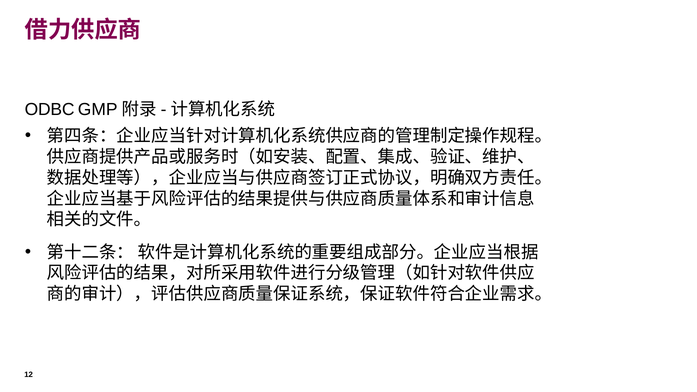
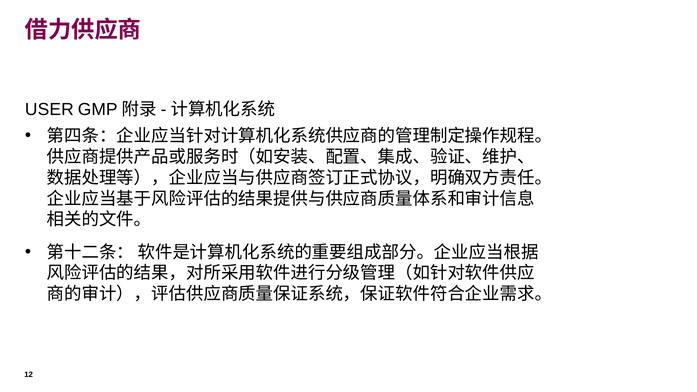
ODBC: ODBC -> USER (49, 109)
